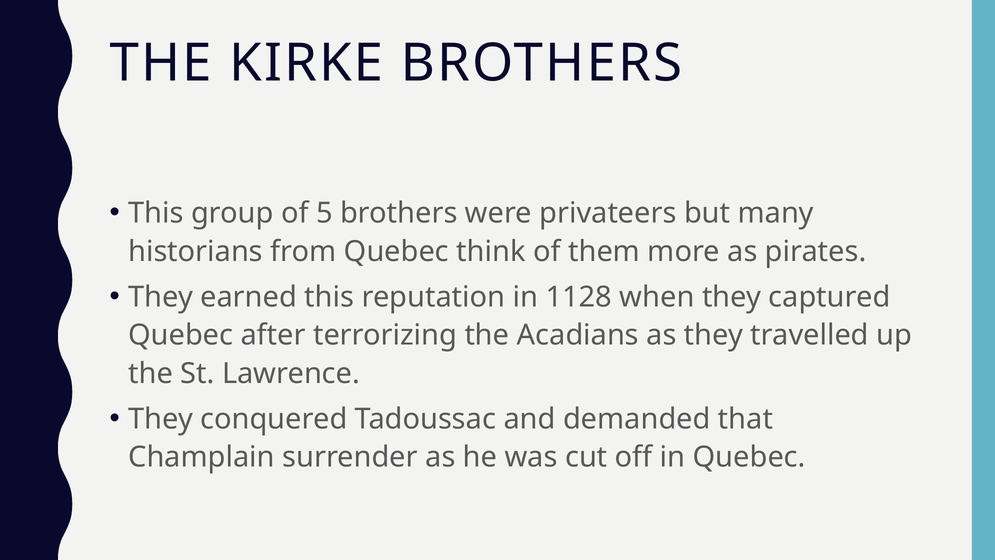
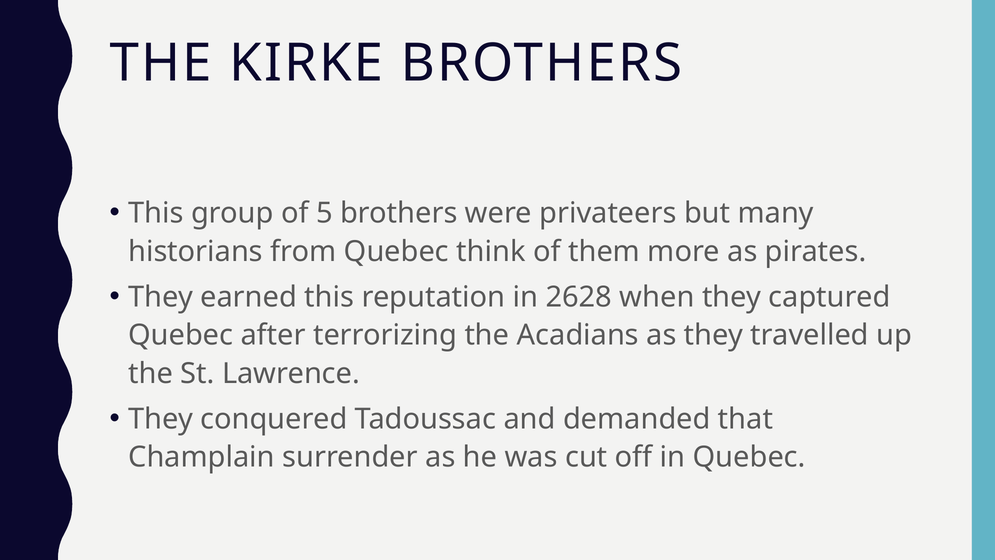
1128: 1128 -> 2628 (579, 297)
